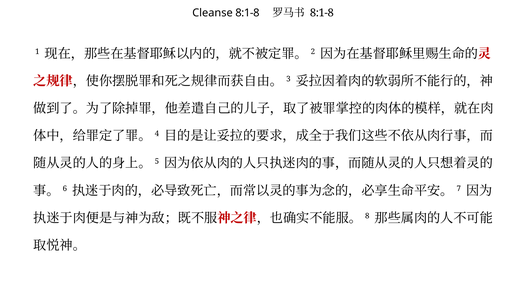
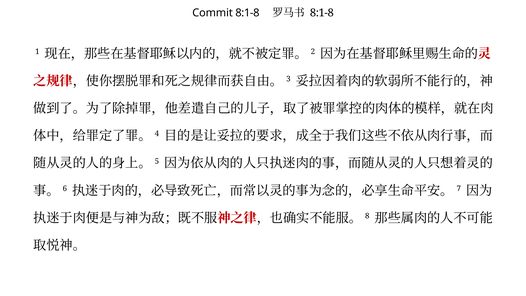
Cleanse: Cleanse -> Commit (213, 13)
